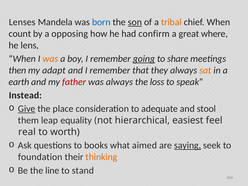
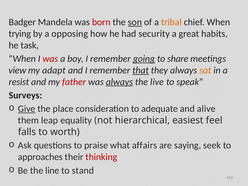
Lenses: Lenses -> Badger (22, 22)
born colour: blue -> red (101, 22)
count: count -> trying (20, 34)
confirm: confirm -> security (154, 34)
where: where -> habits (214, 34)
lens: lens -> task (30, 45)
was colour: orange -> red (50, 59)
then: then -> view (17, 70)
that underline: none -> present (141, 70)
earth: earth -> resist (19, 82)
always underline: none -> present (119, 82)
loss: loss -> live (157, 82)
Instead: Instead -> Surveys (25, 95)
stool: stool -> alive (206, 109)
real: real -> falls (27, 132)
books: books -> praise (96, 145)
aimed: aimed -> affairs (145, 145)
saying underline: present -> none (188, 145)
foundation: foundation -> approaches (40, 157)
thinking colour: orange -> red (101, 157)
